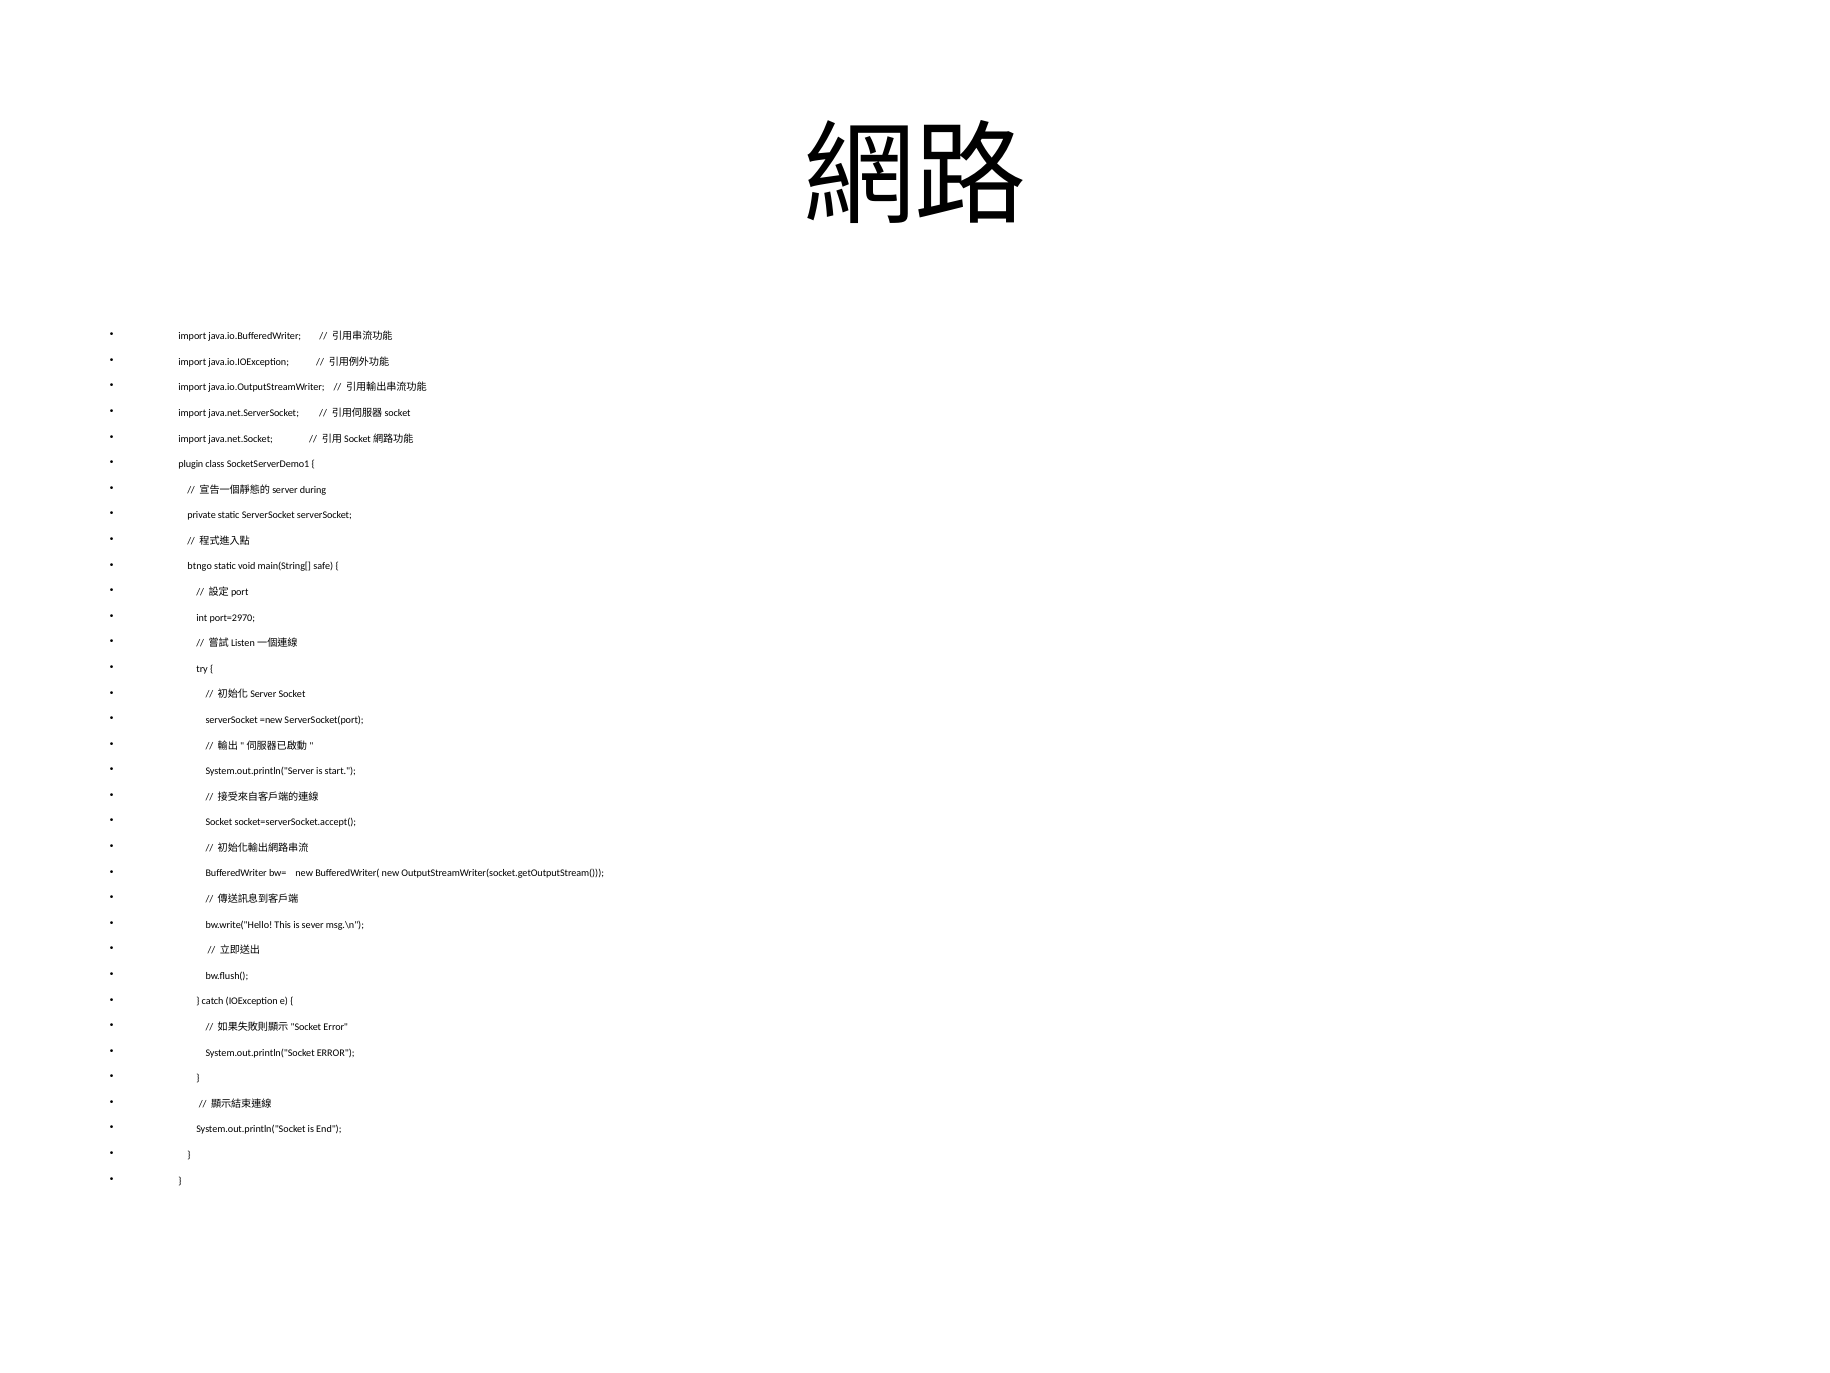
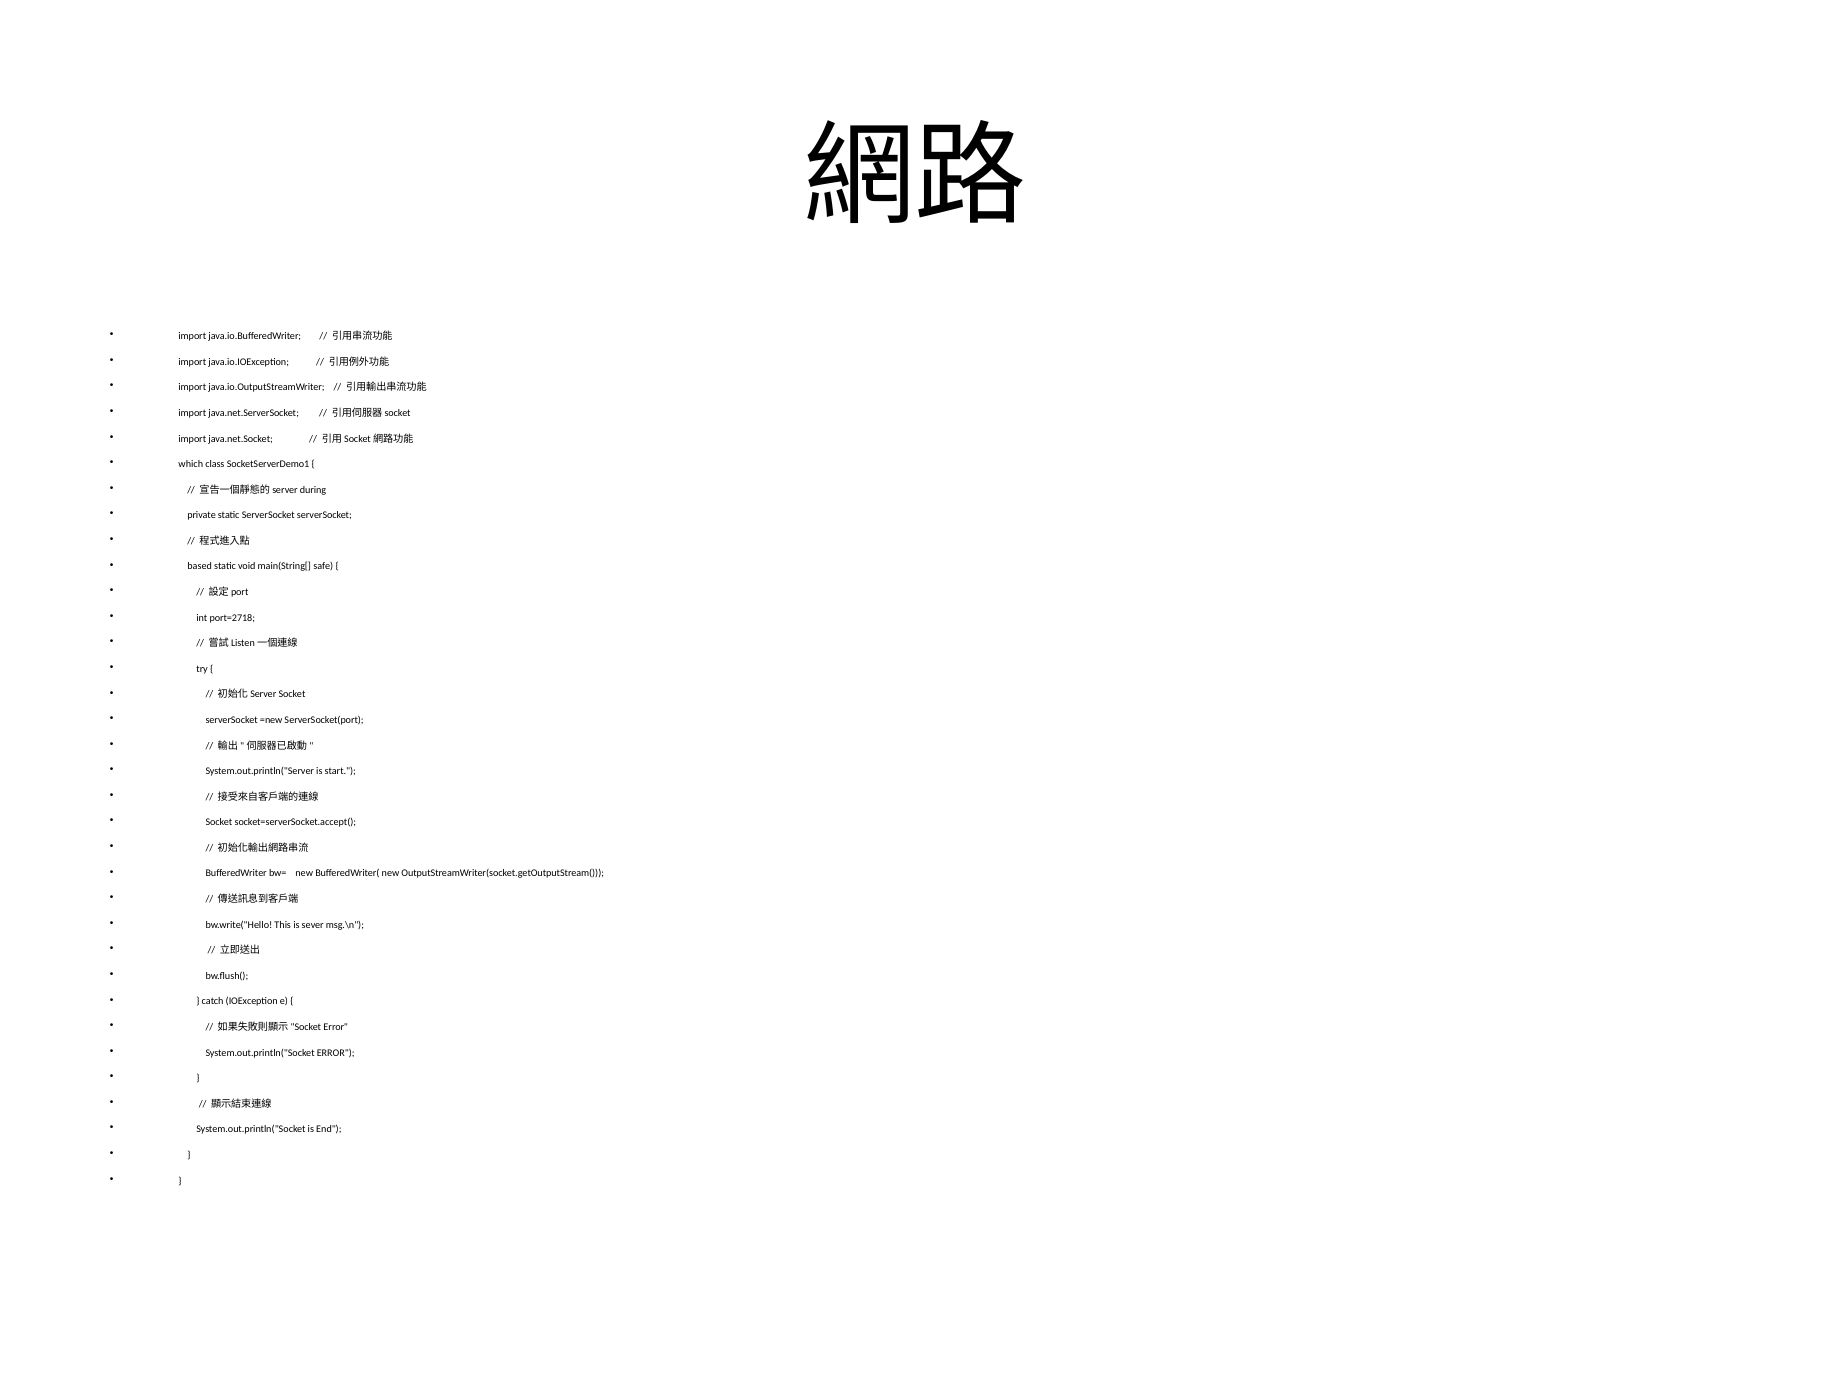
plugin: plugin -> which (191, 464)
btngo: btngo -> based (200, 566)
port=2970: port=2970 -> port=2718 (232, 618)
